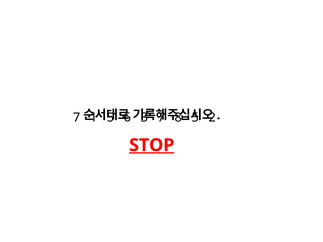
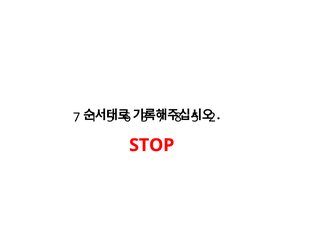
STOP underline: present -> none (152, 145)
